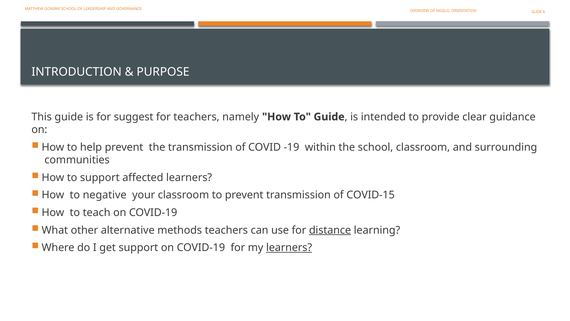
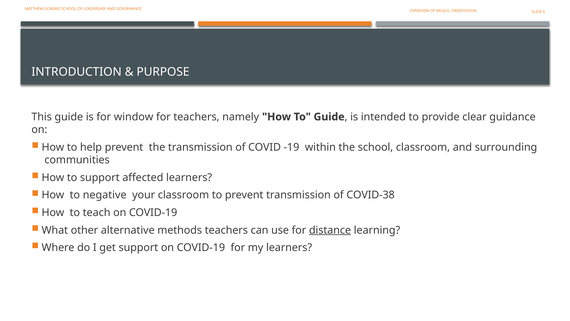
suggest: suggest -> window (134, 117)
COVID-15: COVID-15 -> COVID-38 (371, 195)
learners underline: present -> none (289, 247)
